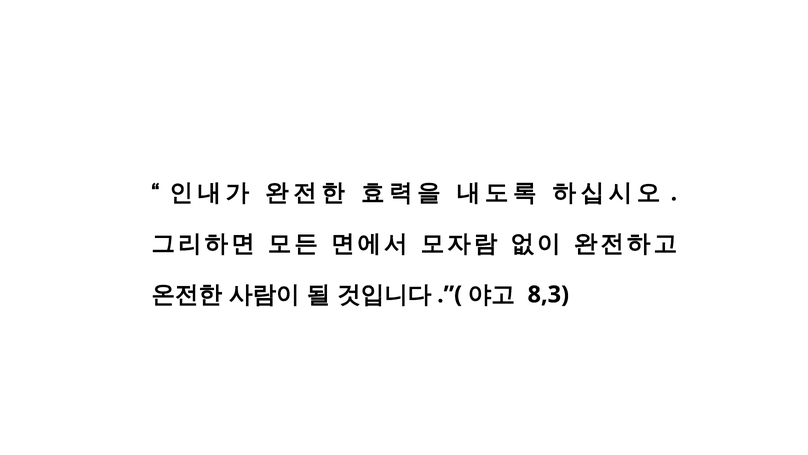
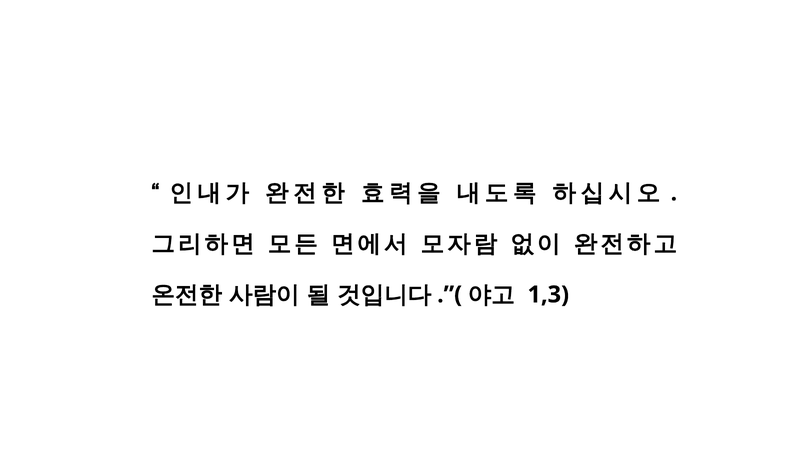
8,3: 8,3 -> 1,3 (548, 294)
